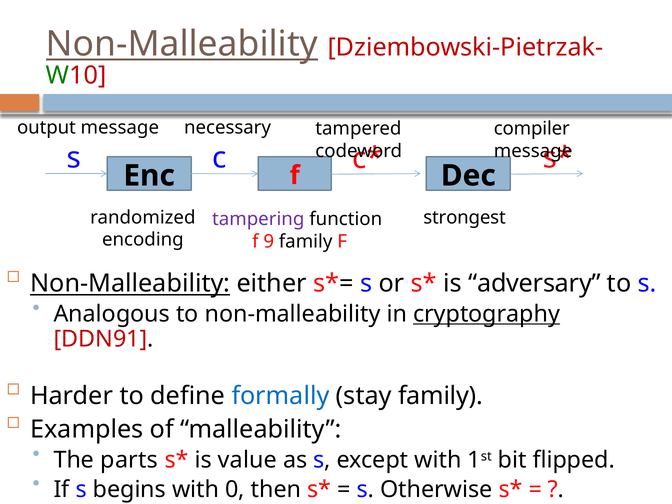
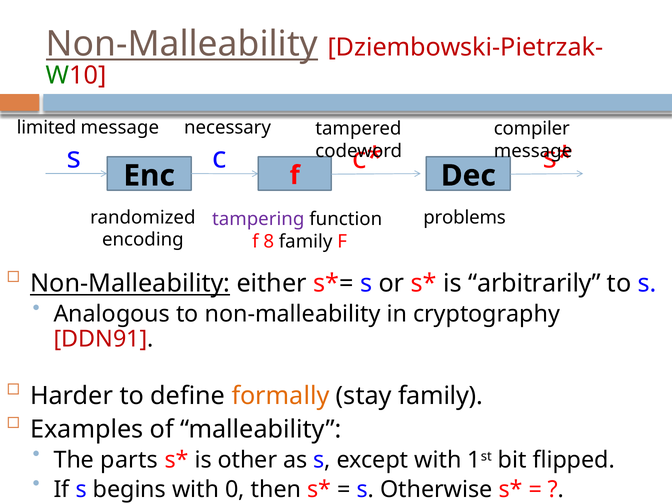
output: output -> limited (46, 128)
strongest: strongest -> problems (465, 217)
9: 9 -> 8 (269, 241)
adversary: adversary -> arbitrarily (535, 283)
cryptography underline: present -> none (487, 314)
formally colour: blue -> orange (280, 396)
value: value -> other (247, 460)
